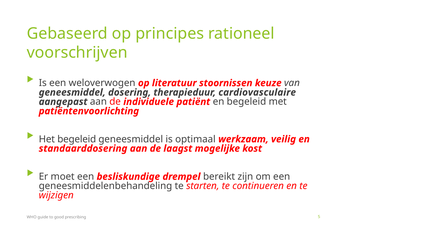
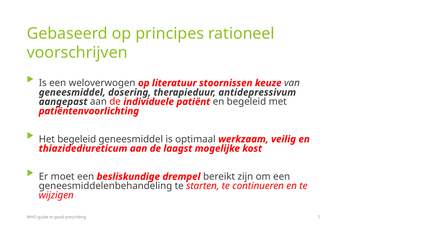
cardiovasculaire: cardiovasculaire -> antidepressivum (257, 92)
standaarddosering: standaarddosering -> thiazidediureticum (83, 149)
